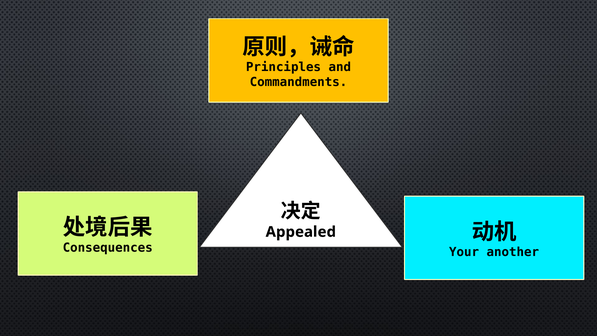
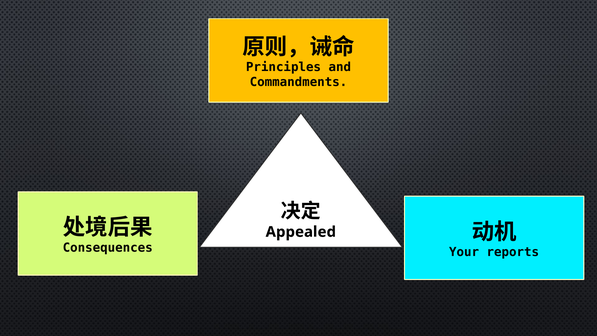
another: another -> reports (513, 252)
